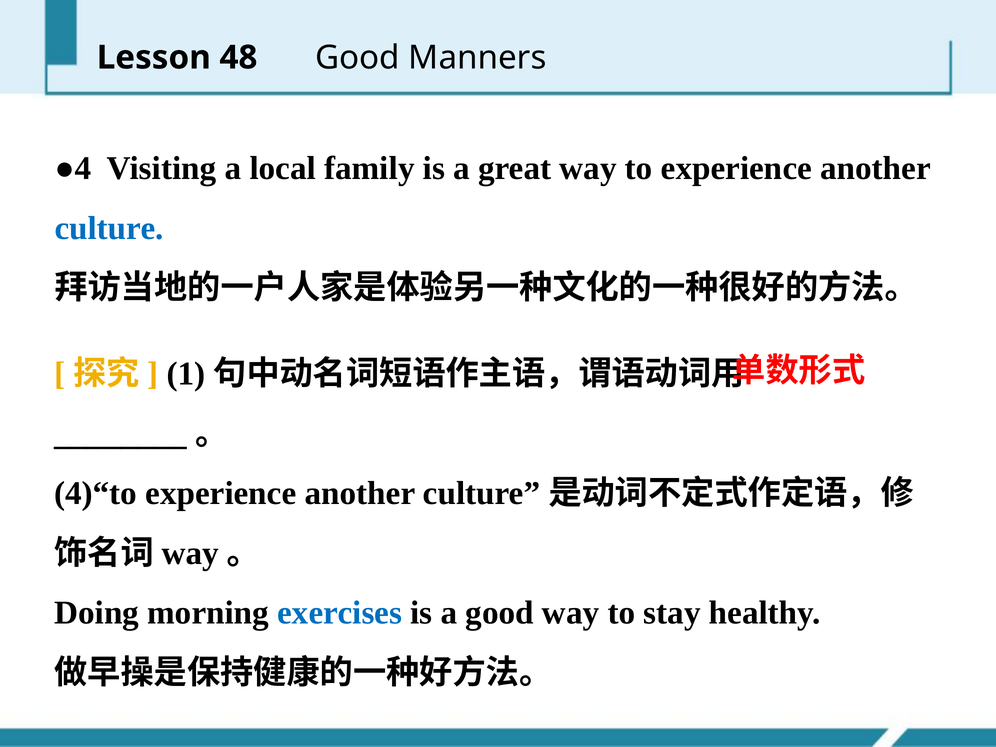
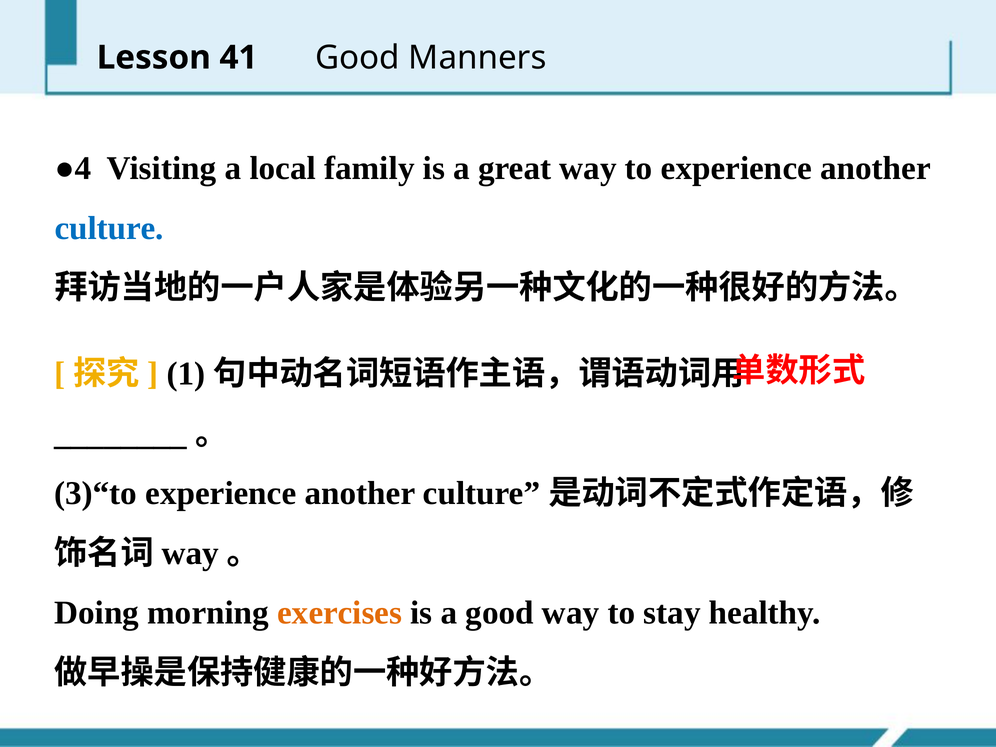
48: 48 -> 41 (238, 58)
4)“to: 4)“to -> 3)“to (96, 493)
exercises colour: blue -> orange (340, 613)
